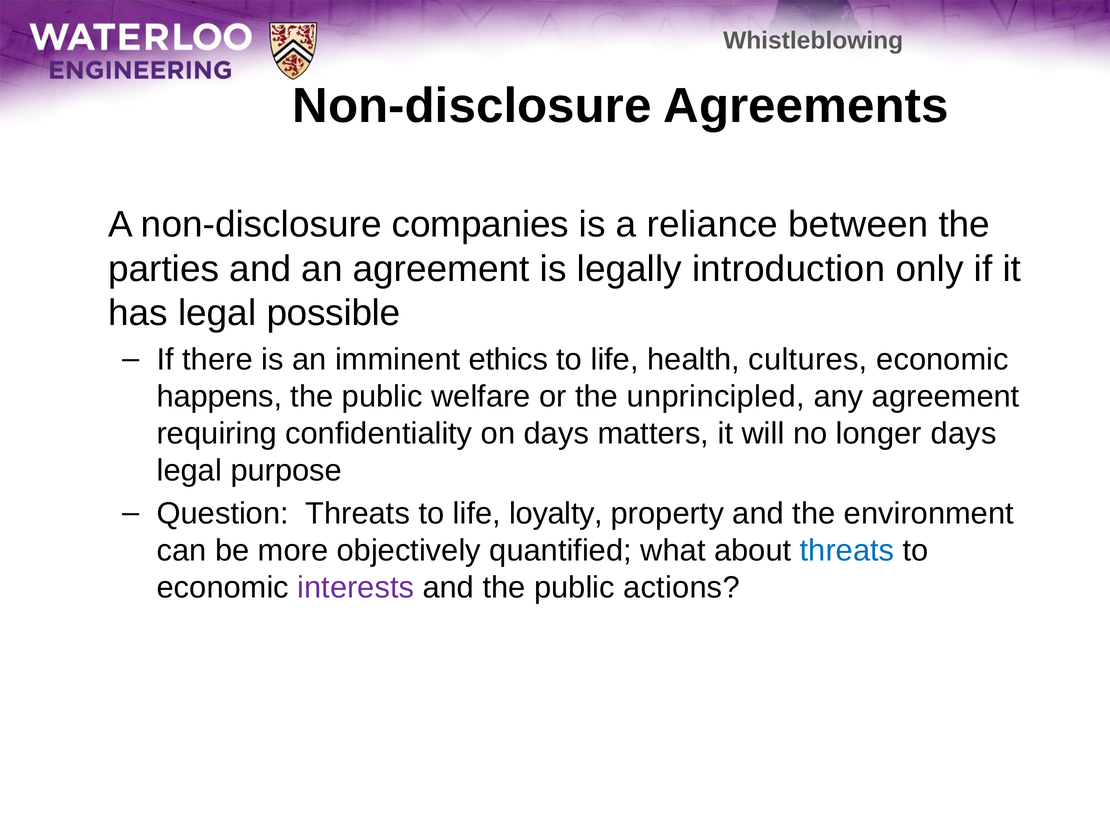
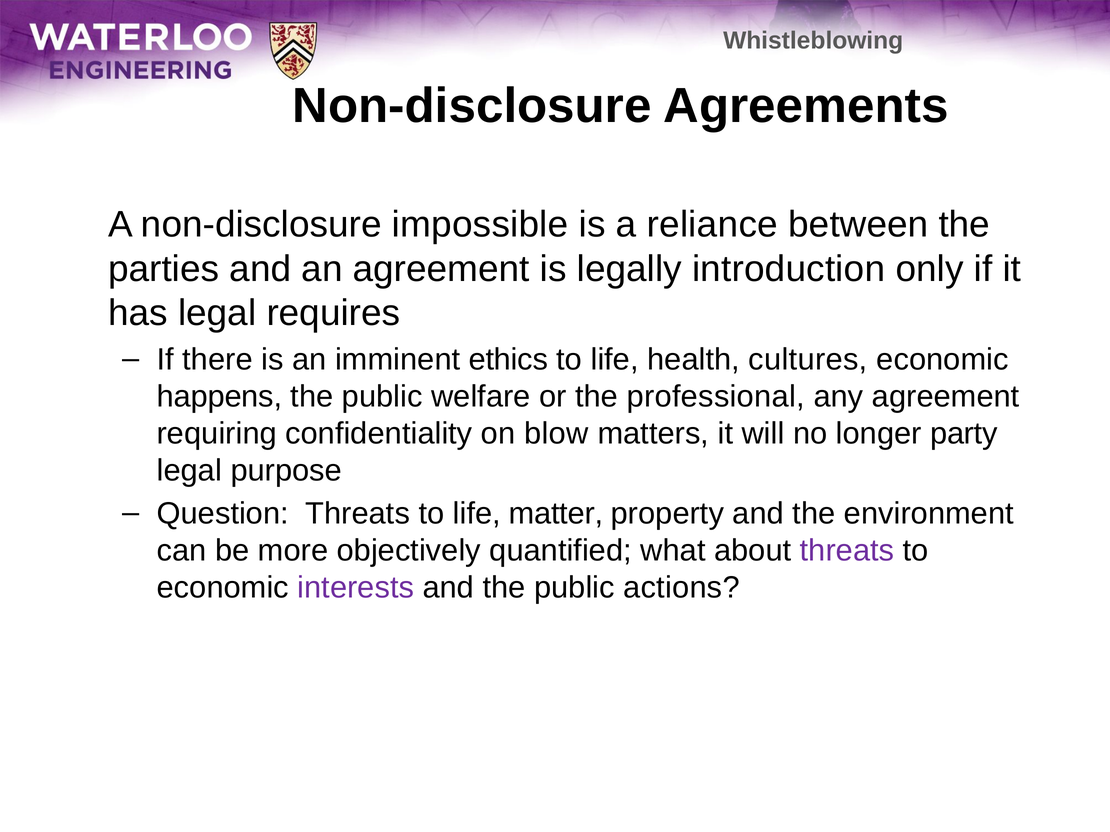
companies: companies -> impossible (480, 225)
possible: possible -> requires (333, 313)
unprincipled: unprincipled -> professional (716, 397)
on days: days -> blow (556, 434)
longer days: days -> party (964, 434)
loyalty: loyalty -> matter (556, 514)
threats colour: blue -> purple (847, 551)
